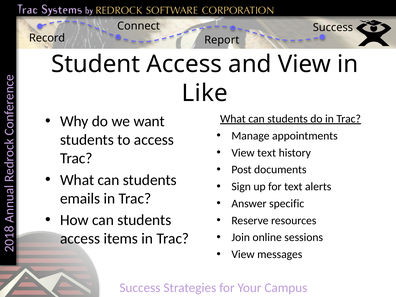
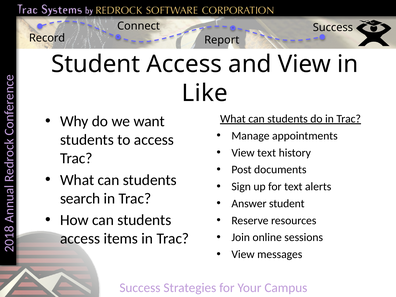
emails: emails -> search (80, 198)
Answer specific: specific -> student (287, 204)
